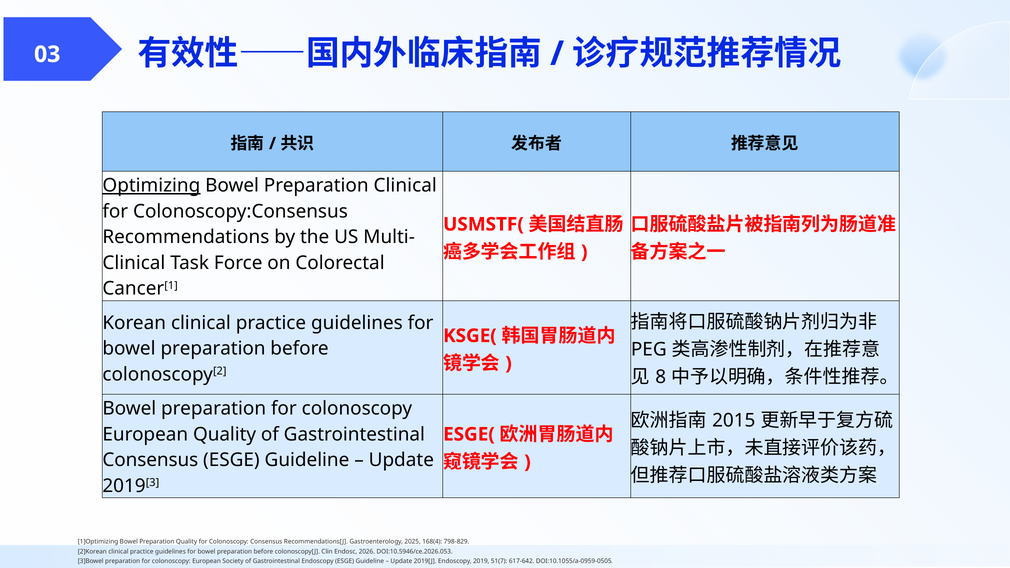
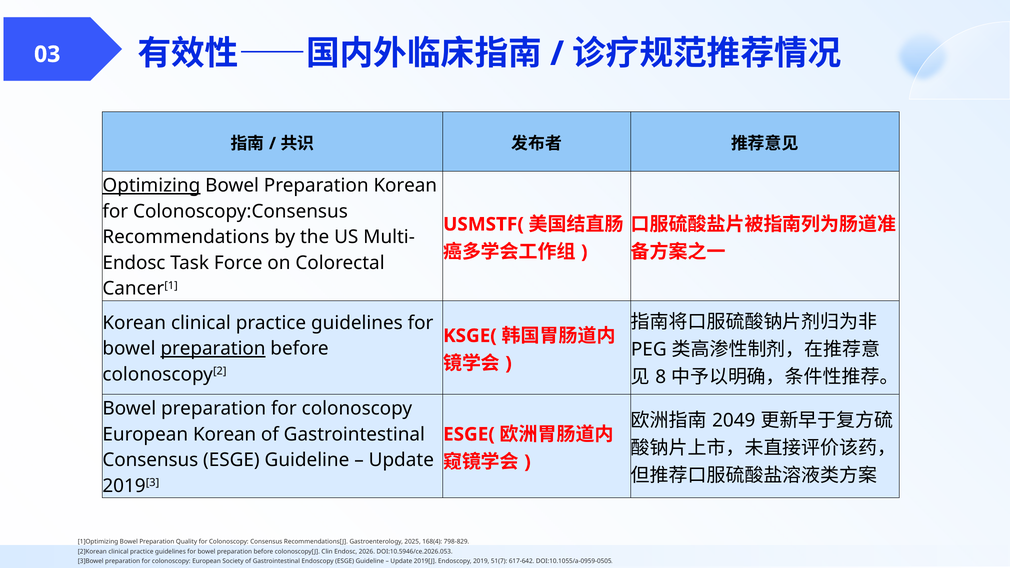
Preparation Clinical: Clinical -> Korean (405, 186)
Clinical: Clinical -> Endosc (134, 263)
preparation underline: none -> present (213, 349)
2015: 2015 -> 2049 (734, 421)
European Quality: Quality -> Korean (225, 434)
